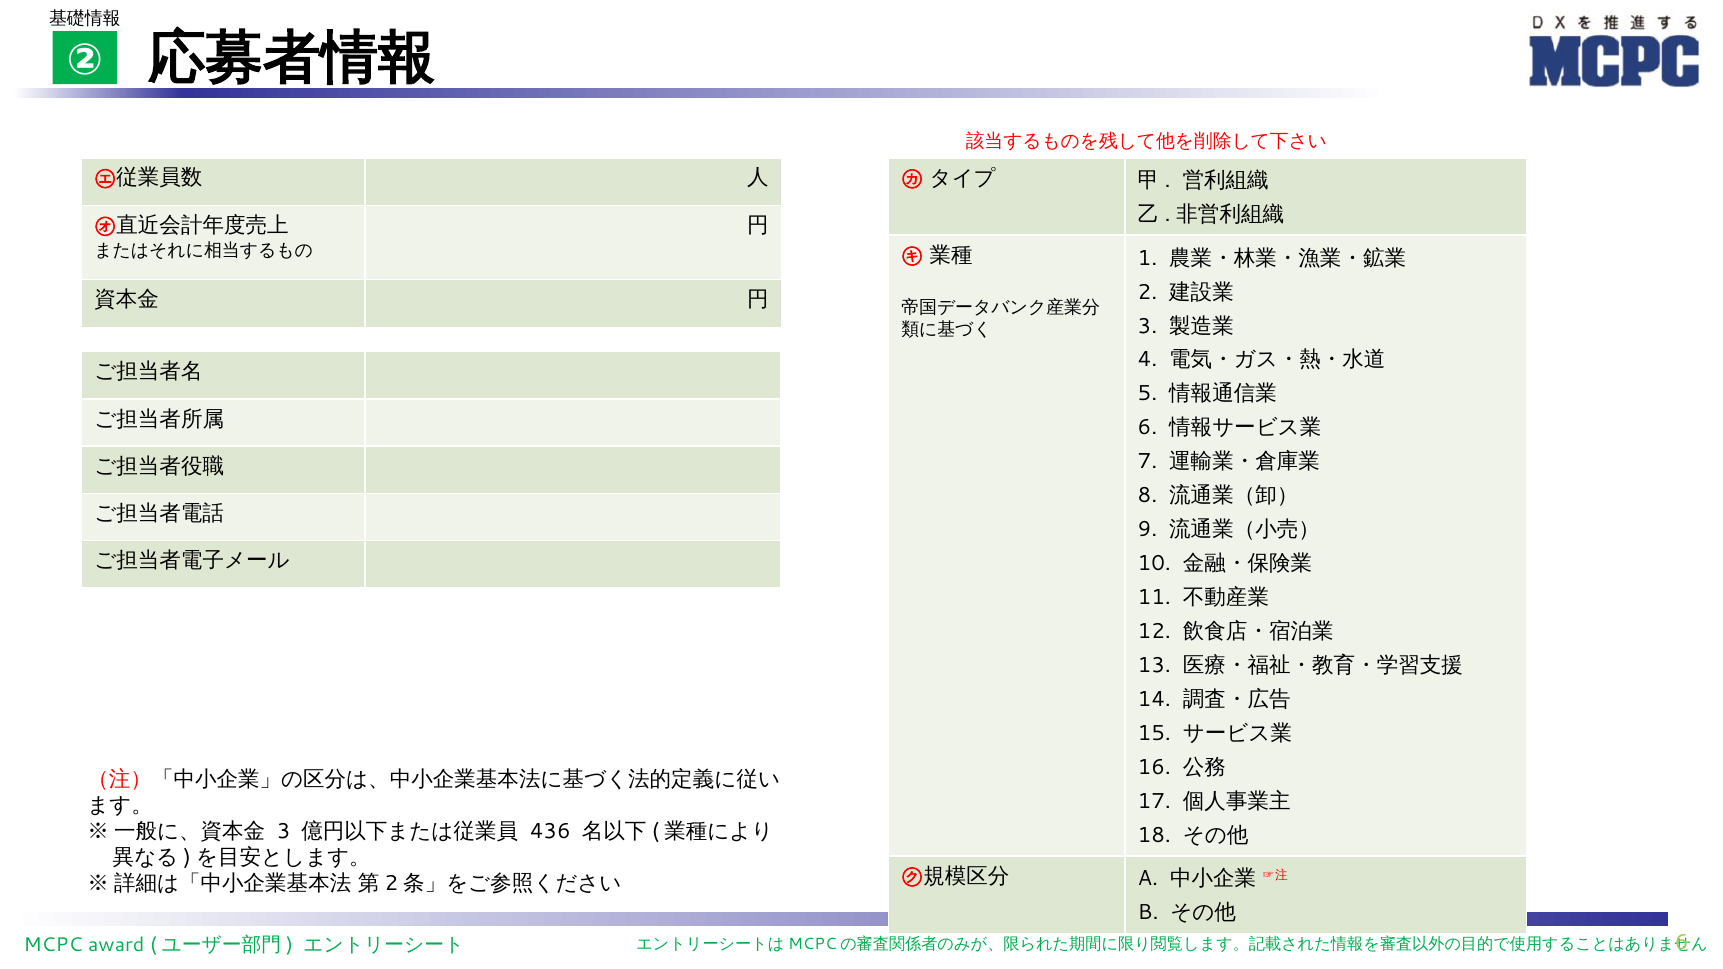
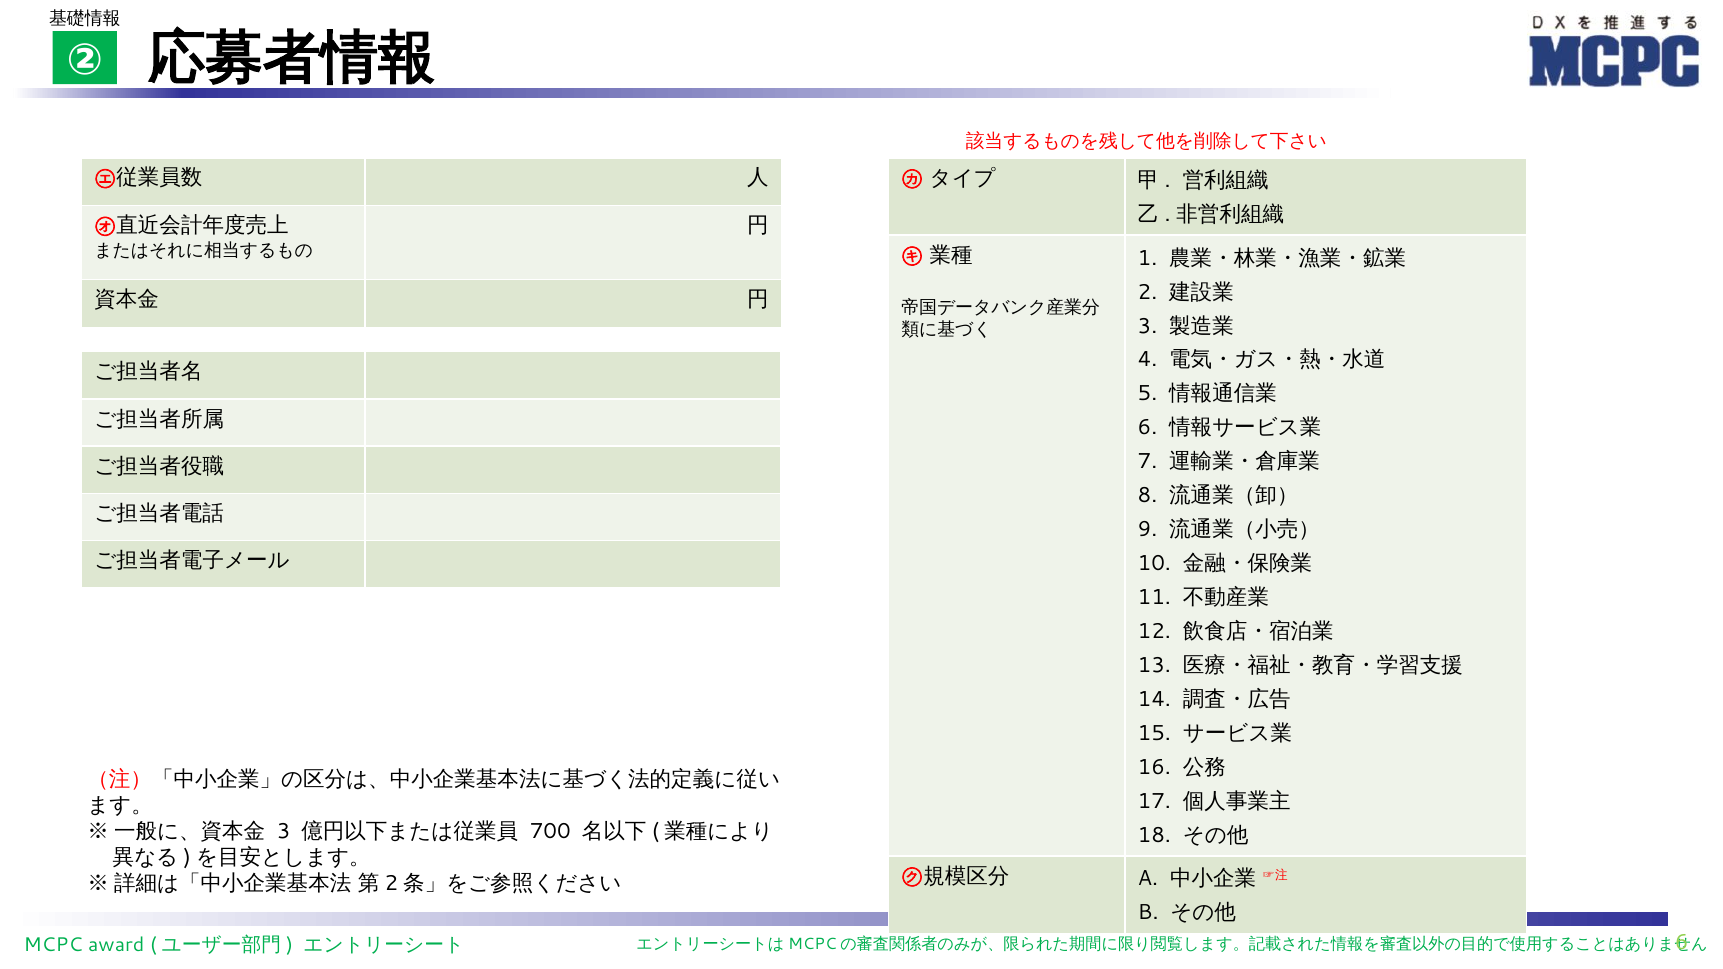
436: 436 -> 700 (550, 832)
